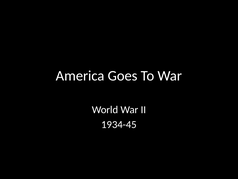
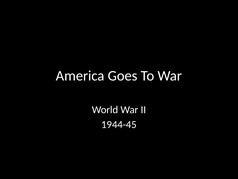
1934-45: 1934-45 -> 1944-45 (119, 124)
